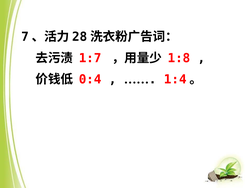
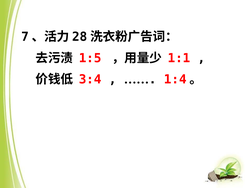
1:7: 1:7 -> 1:5 (90, 58)
1:8: 1:8 -> 1:1 (179, 58)
0:4: 0:4 -> 3:4 (90, 79)
